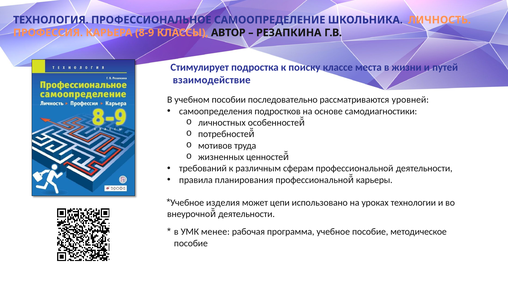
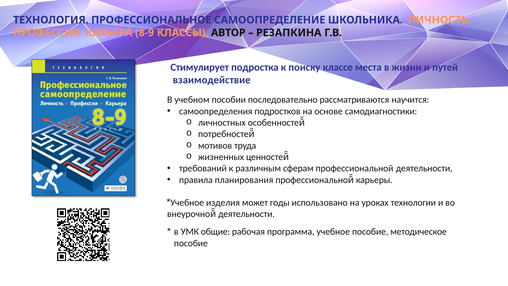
уровней: уровней -> научится (410, 100)
цепи: цепи -> годы (280, 202)
менее: менее -> общие (215, 232)
